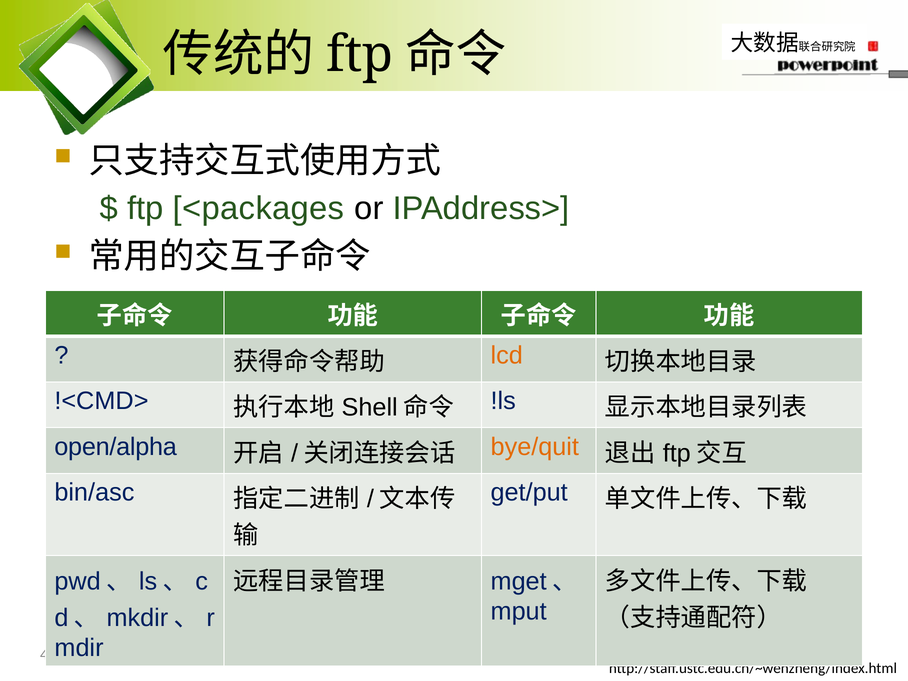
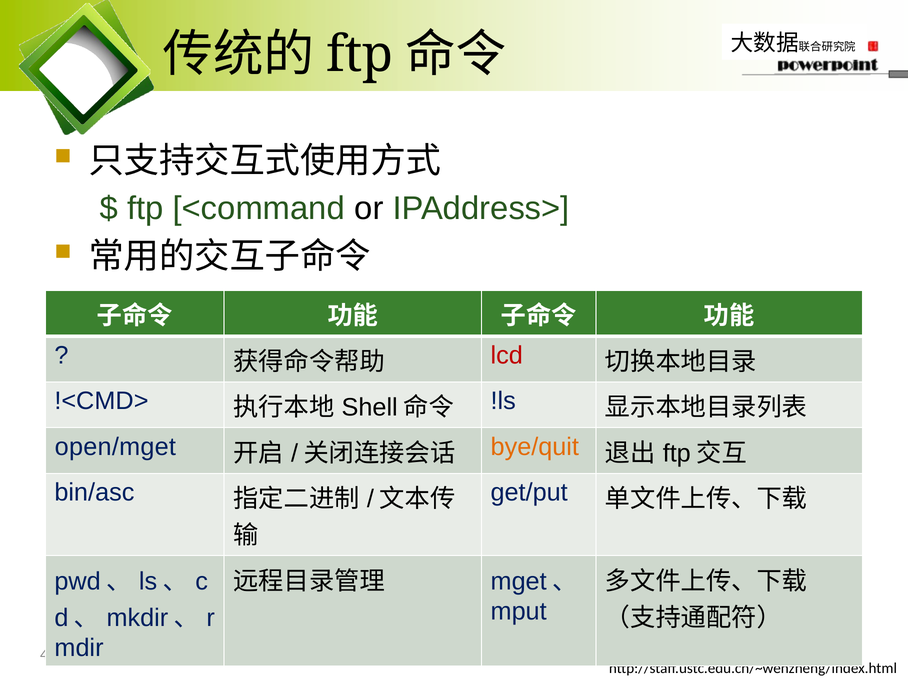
<packages: <packages -> <command (259, 209)
lcd colour: orange -> red (507, 355)
open/alpha: open/alpha -> open/mget (115, 447)
